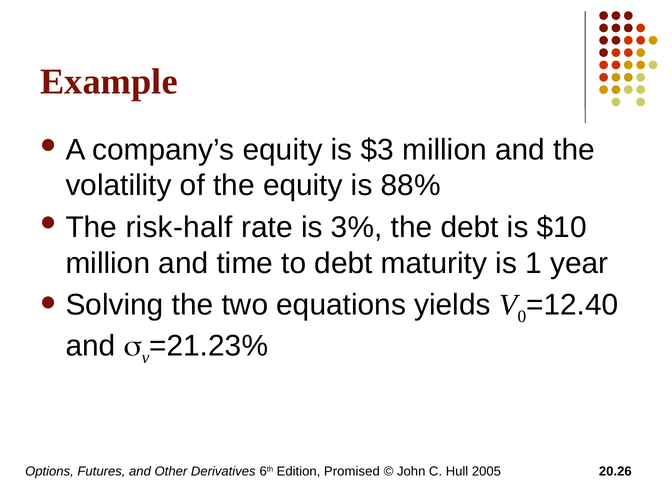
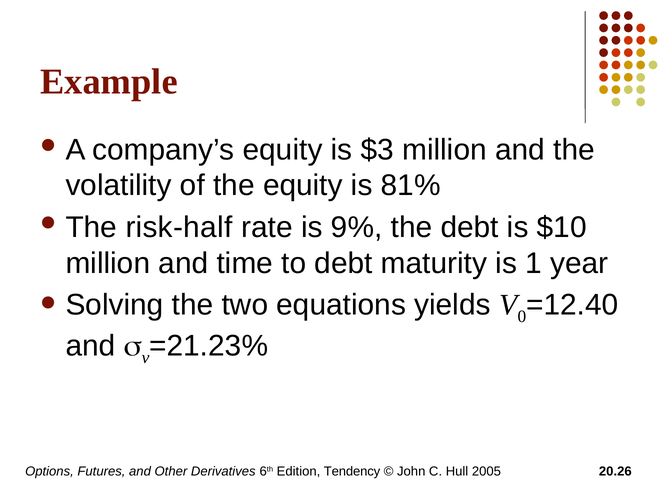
88%: 88% -> 81% (411, 186)
3%: 3% -> 9% (357, 227)
Promised: Promised -> Tendency (352, 471)
